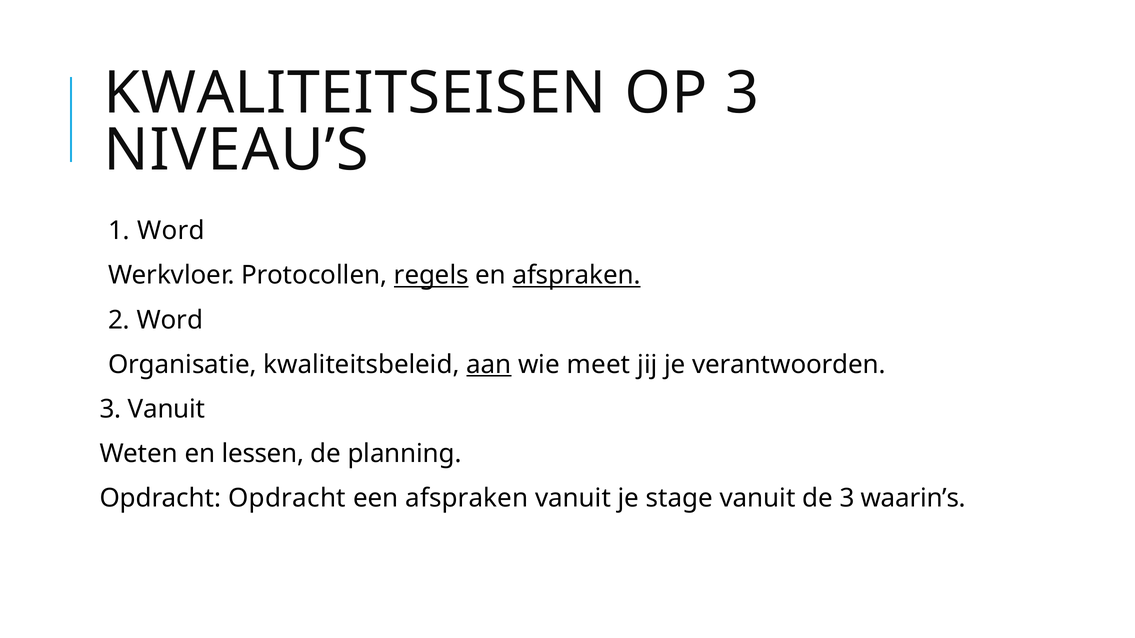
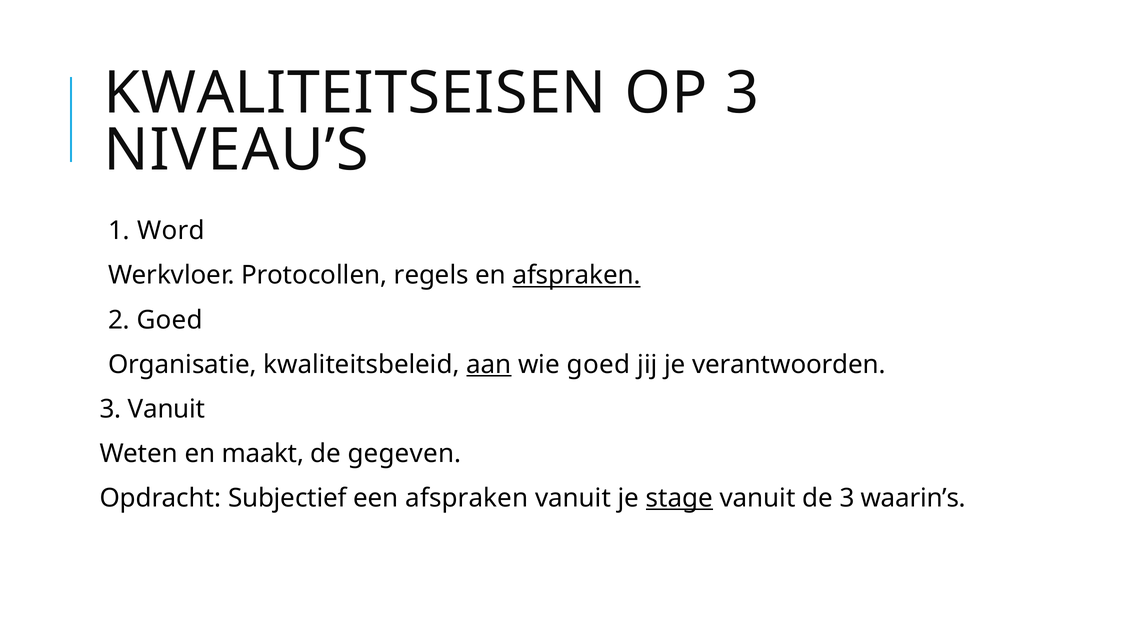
regels underline: present -> none (431, 276)
2 Word: Word -> Goed (170, 320)
wie meet: meet -> goed (598, 365)
lessen: lessen -> maakt (263, 454)
planning: planning -> gegeven (404, 454)
Opdracht Opdracht: Opdracht -> Subjectief (287, 499)
stage underline: none -> present (679, 499)
